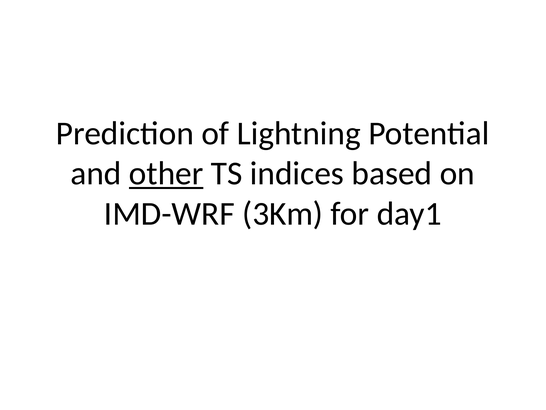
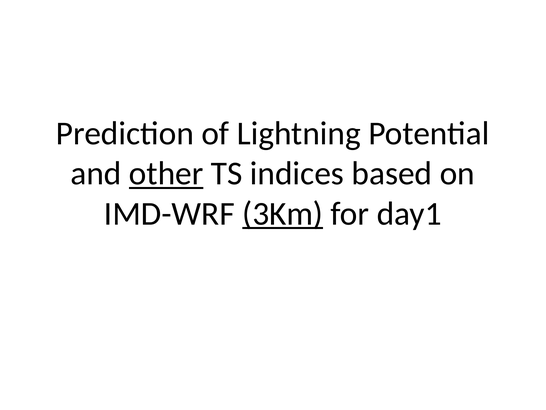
3Km underline: none -> present (283, 213)
